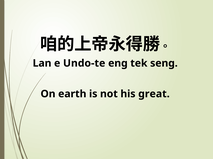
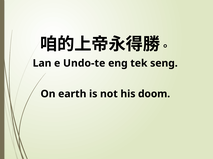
great: great -> doom (154, 94)
